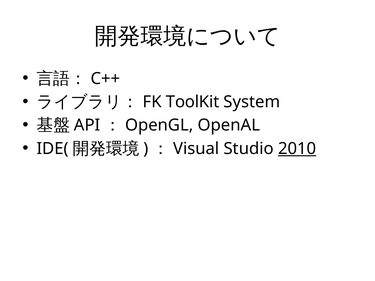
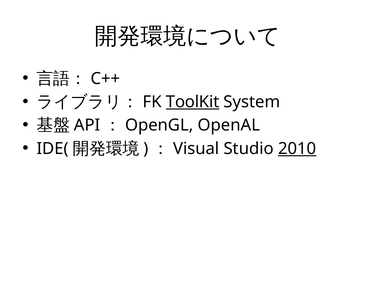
ToolKit underline: none -> present (193, 102)
